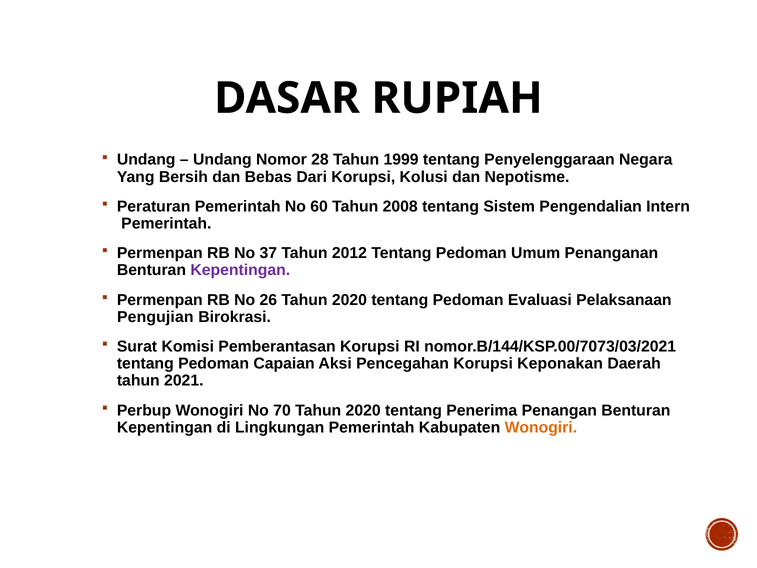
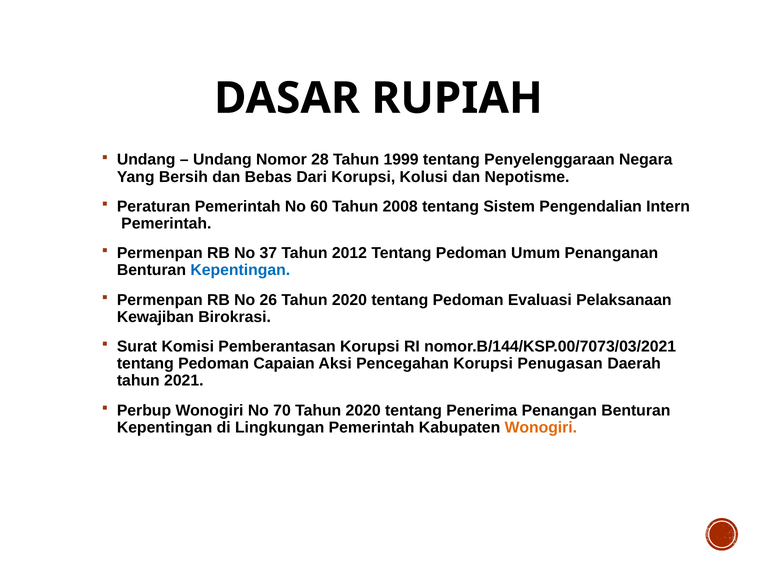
Kepentingan colour: purple -> blue (240, 270)
Pengujian: Pengujian -> Kewajiban (155, 317)
Keponakan: Keponakan -> Penugasan (560, 364)
